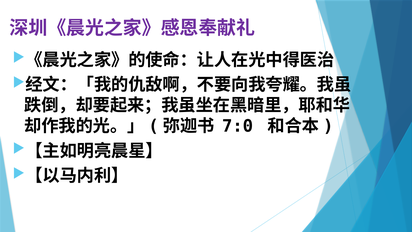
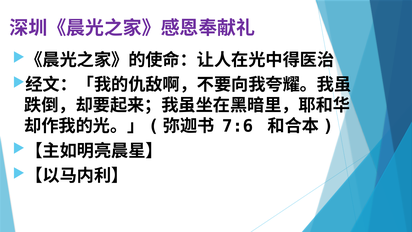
7:0: 7:0 -> 7:6 (238, 126)
